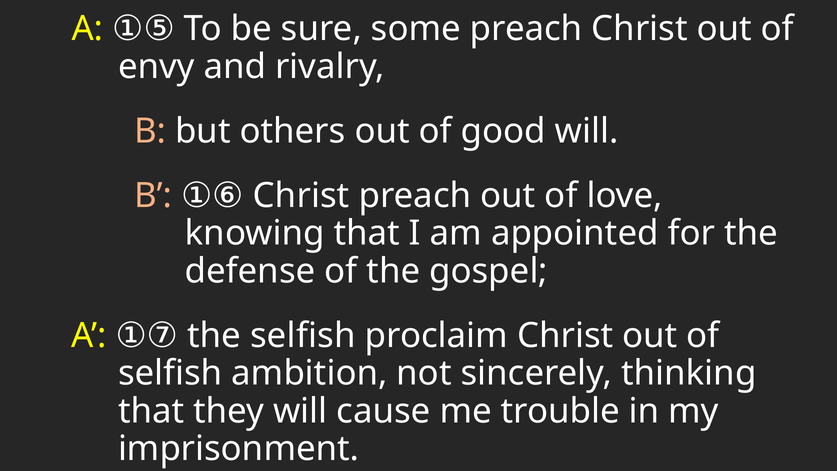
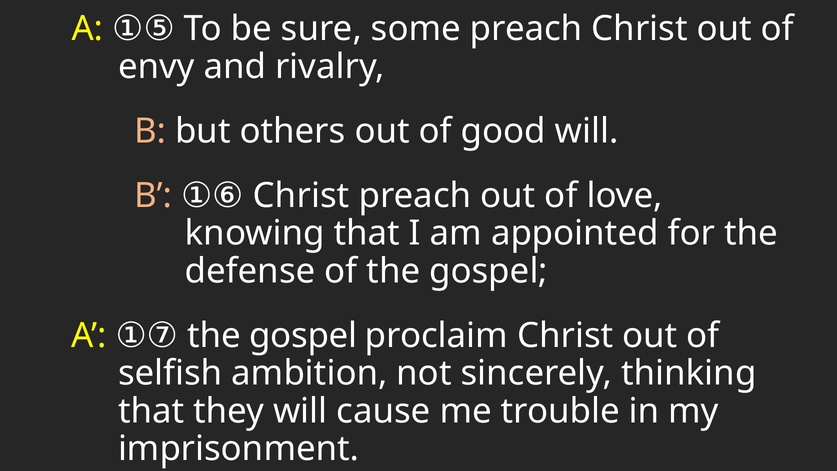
A the selfish: selfish -> gospel (303, 336)
